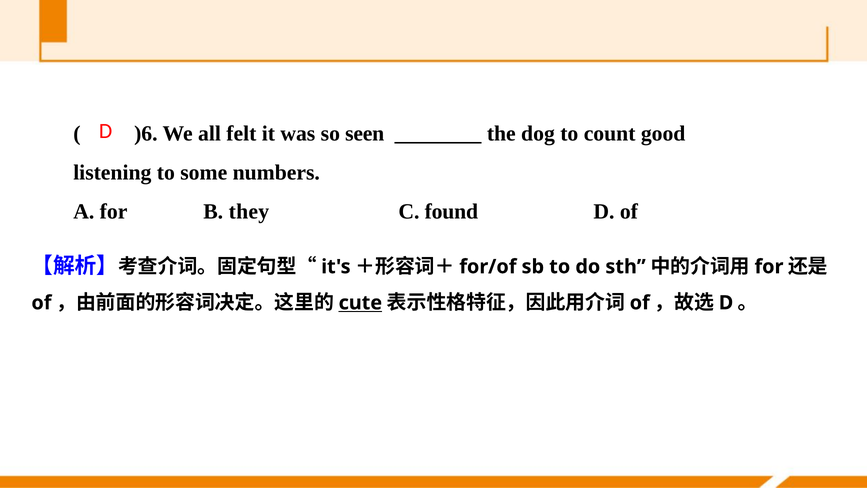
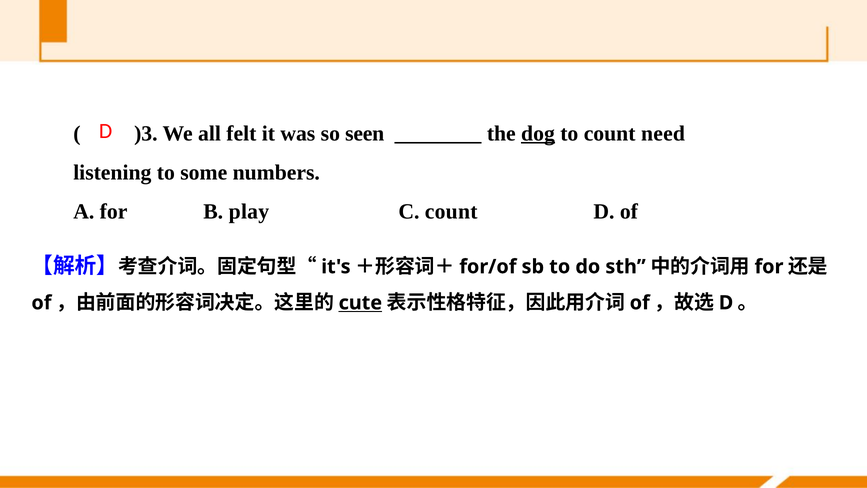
)6: )6 -> )3 (146, 133)
dog underline: none -> present (538, 133)
good: good -> need (663, 133)
they: they -> play (249, 211)
C found: found -> count (451, 211)
